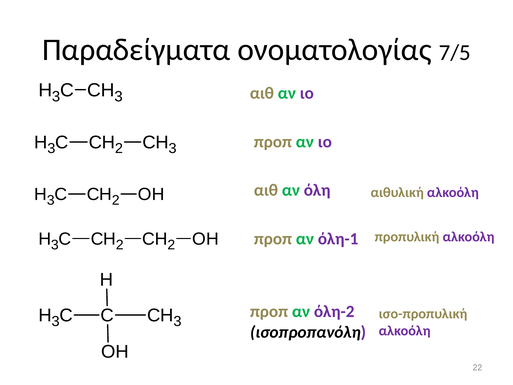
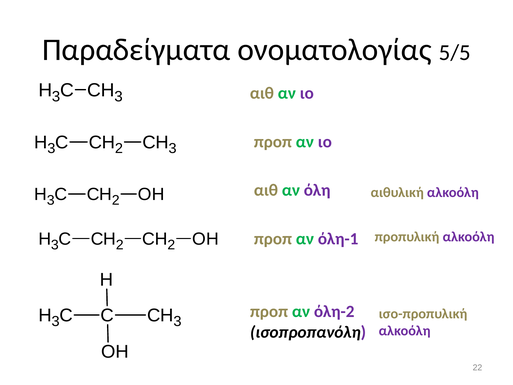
7/5: 7/5 -> 5/5 (455, 52)
